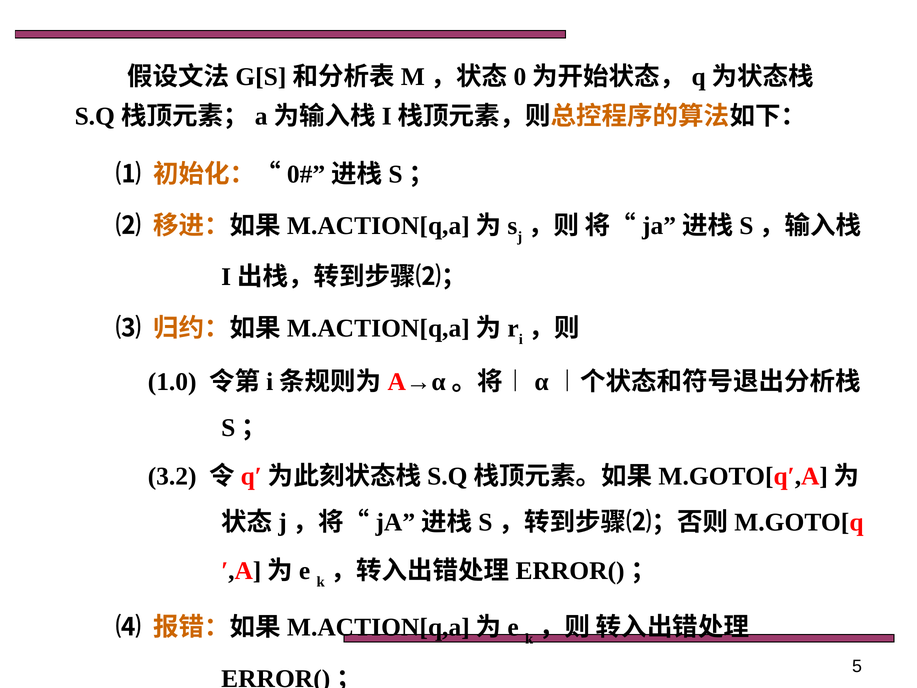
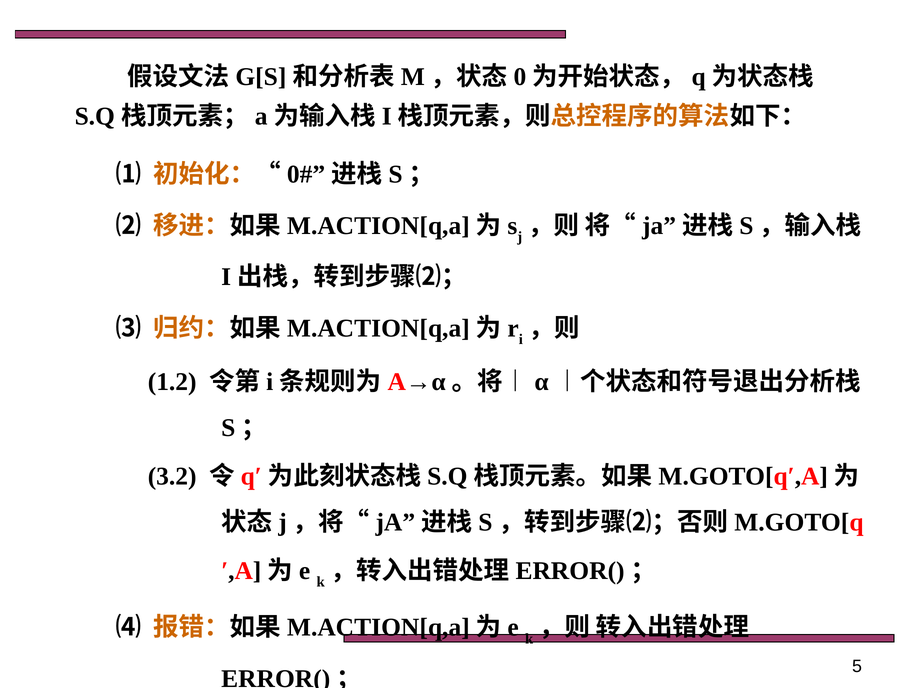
1.0: 1.0 -> 1.2 (172, 382)
